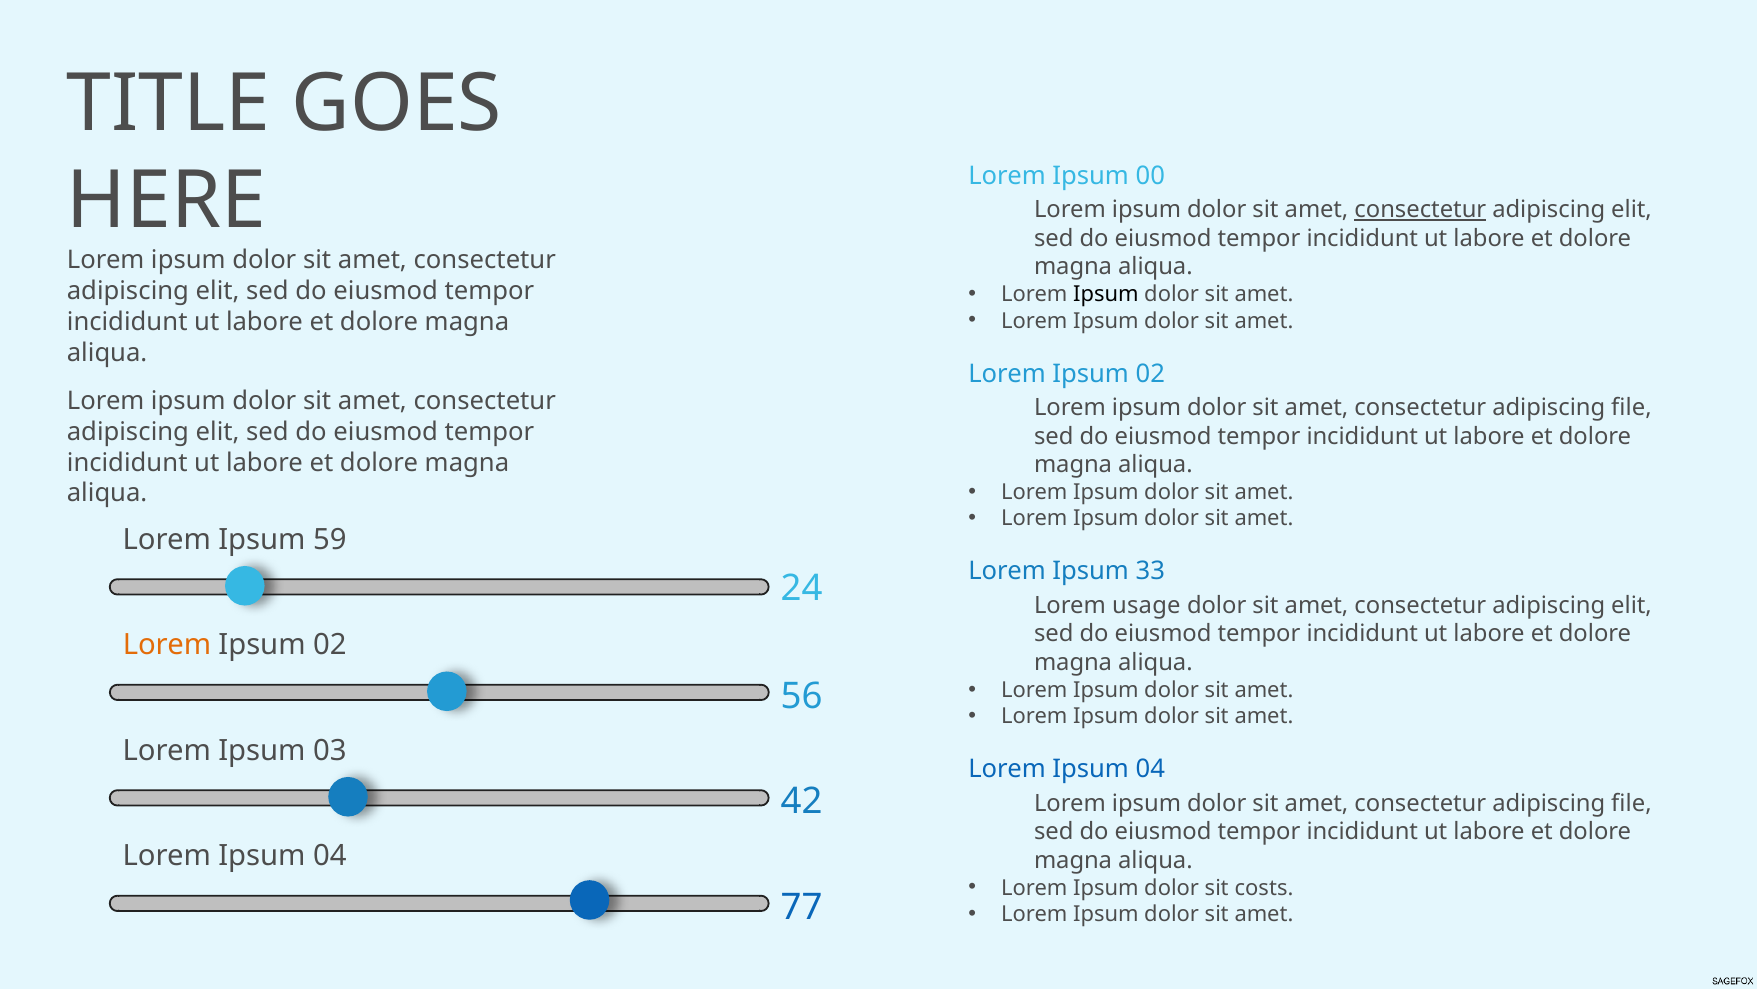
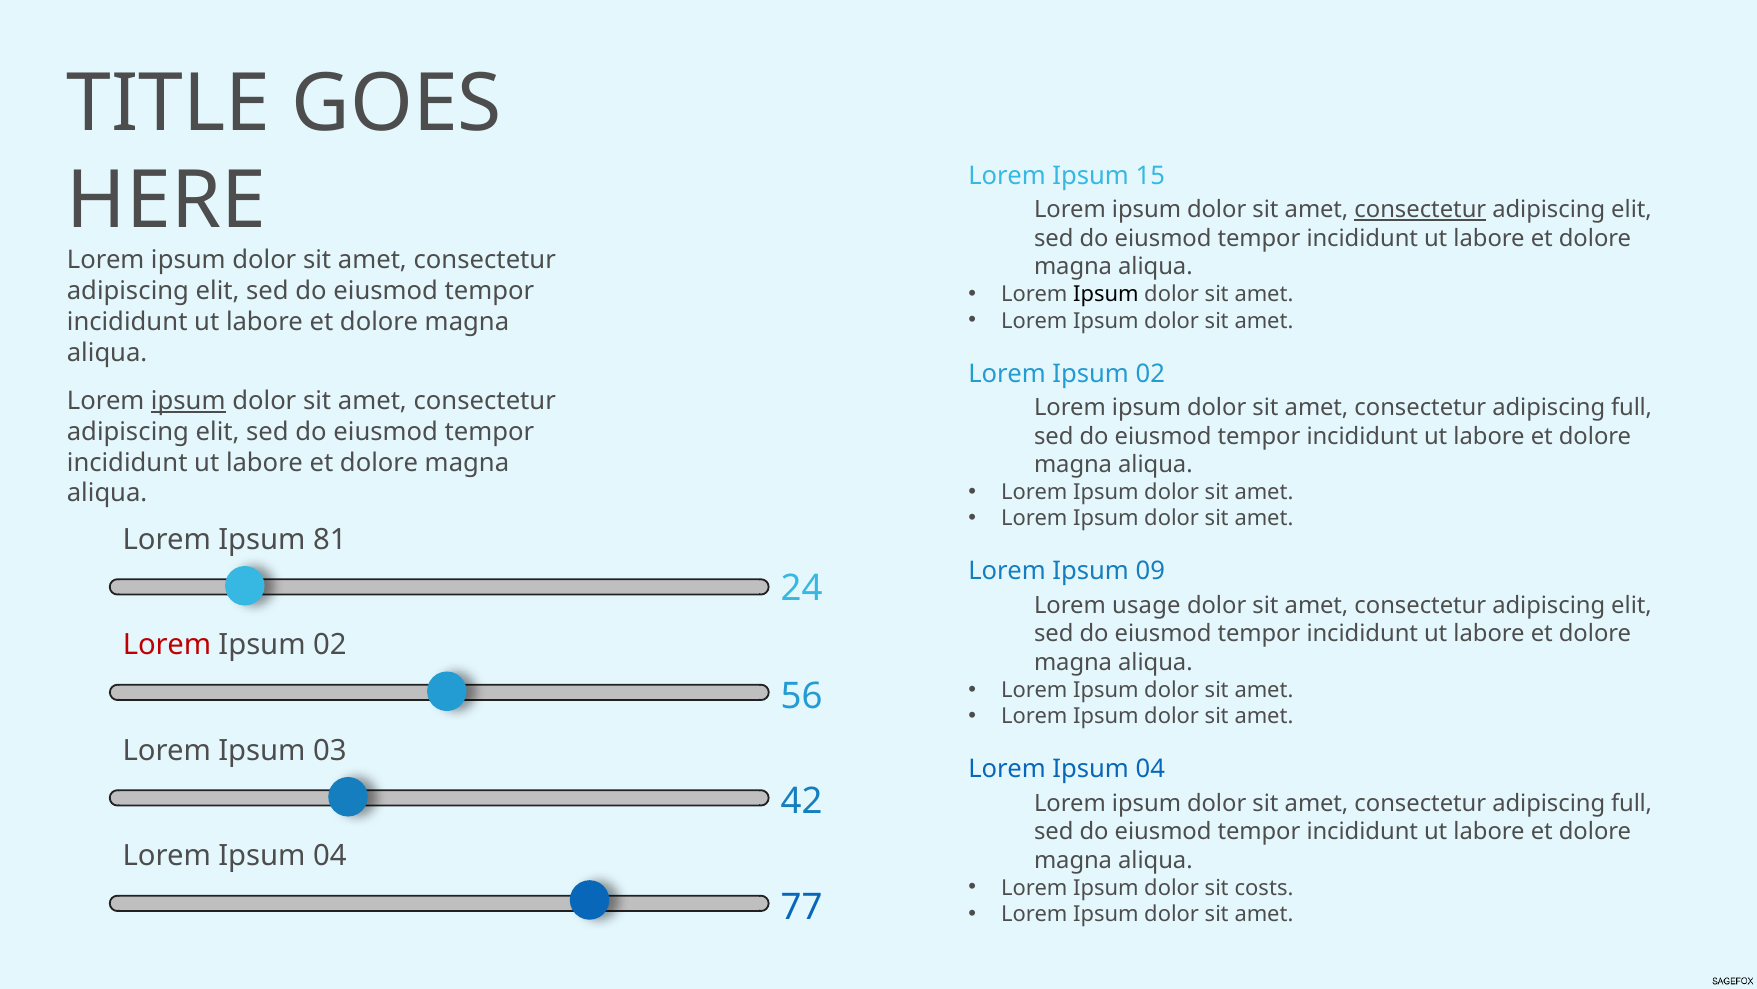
00: 00 -> 15 (1150, 176)
ipsum underline: none -> present (188, 401)
file: file -> full (1632, 407)
59: 59 -> 81 (330, 539)
33: 33 -> 09 (1150, 571)
Lorem colour: orange -> red (167, 644)
file: file -> full (1632, 803)
